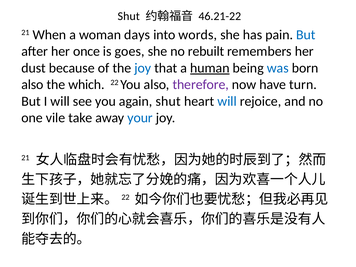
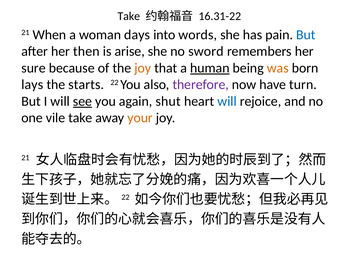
Shut: Shut -> Take (129, 16)
46.21-22: 46.21-22 -> 16.31-22 (220, 16)
once: once -> then (86, 51)
goes: goes -> arise (130, 51)
rebuilt: rebuilt -> sword (206, 51)
dust: dust -> sure (34, 68)
joy colour: blue -> orange (143, 68)
was colour: blue -> orange (278, 68)
also: also -> lays (32, 85)
which: which -> starts (86, 85)
see underline: none -> present (83, 101)
your colour: blue -> orange (140, 118)
